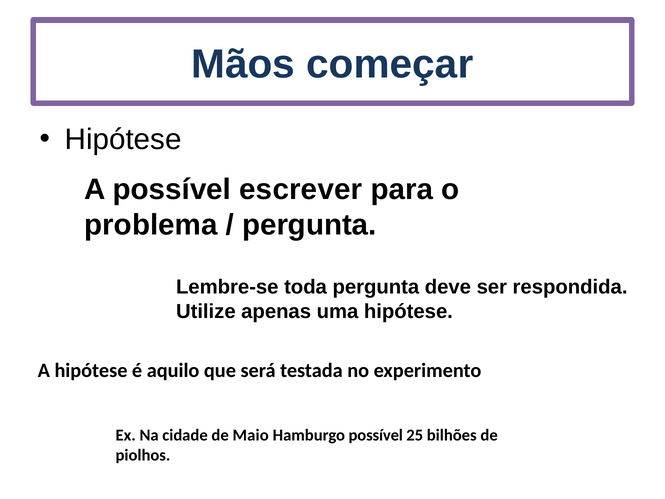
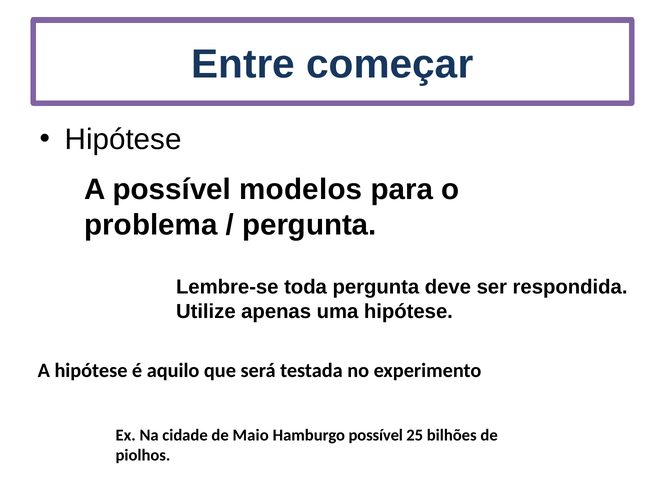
Mãos: Mãos -> Entre (243, 64)
escrever: escrever -> modelos (301, 189)
